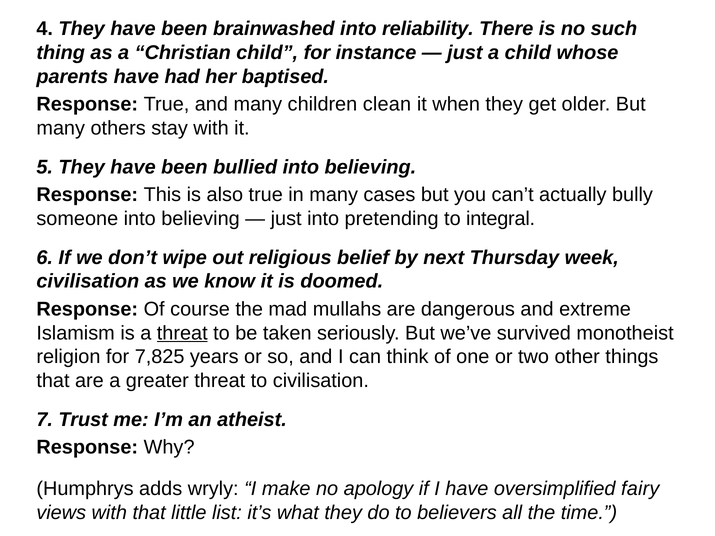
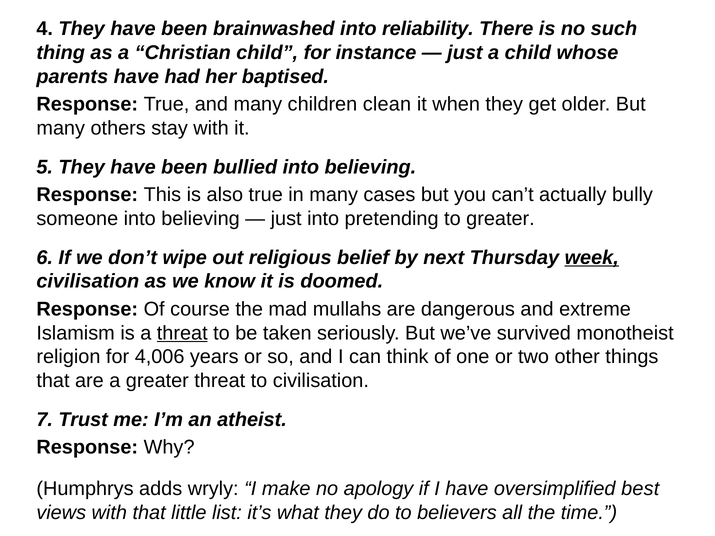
to integral: integral -> greater (500, 219)
week underline: none -> present (592, 258)
7,825: 7,825 -> 4,006 (160, 357)
fairy: fairy -> best (640, 489)
